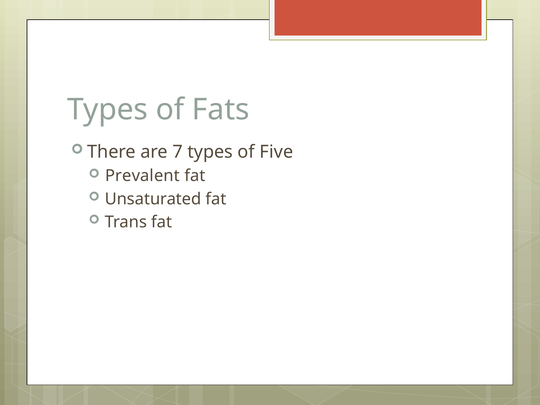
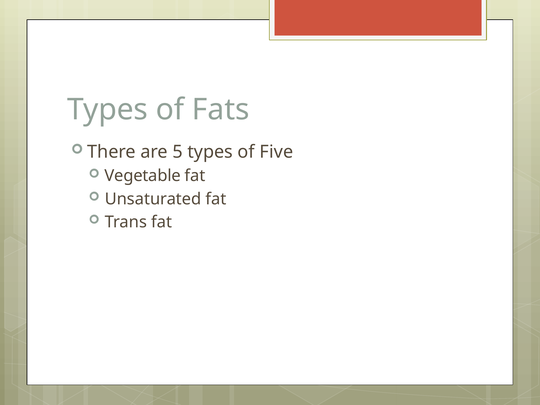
7: 7 -> 5 (178, 152)
Prevalent: Prevalent -> Vegetable (143, 176)
